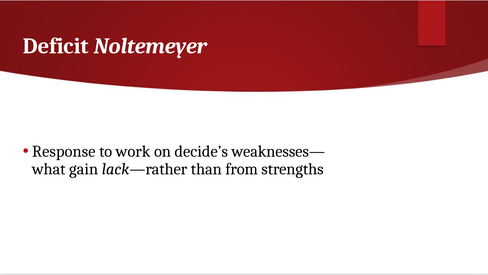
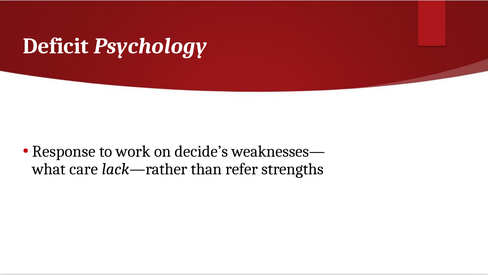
Noltemeyer: Noltemeyer -> Psychology (150, 46)
gain: gain -> care (84, 169)
from: from -> refer (242, 169)
